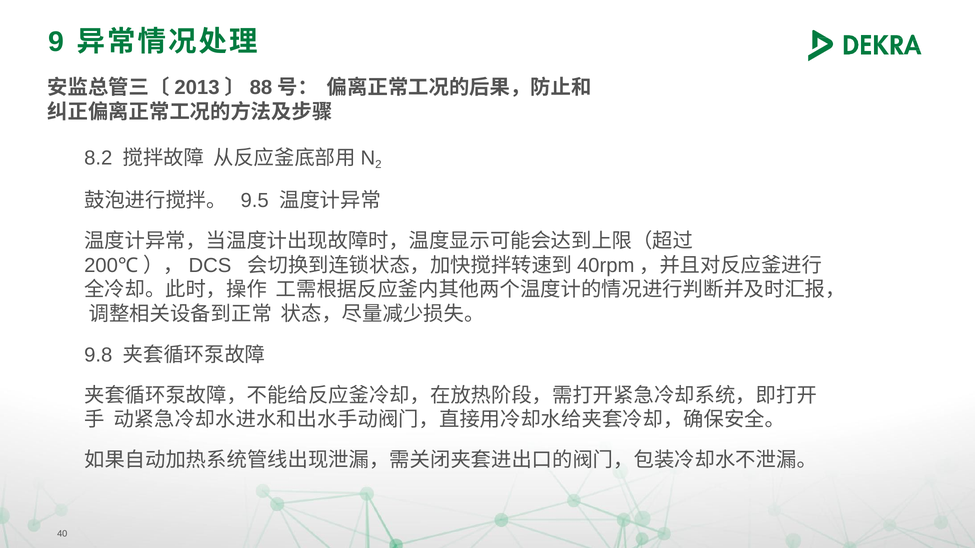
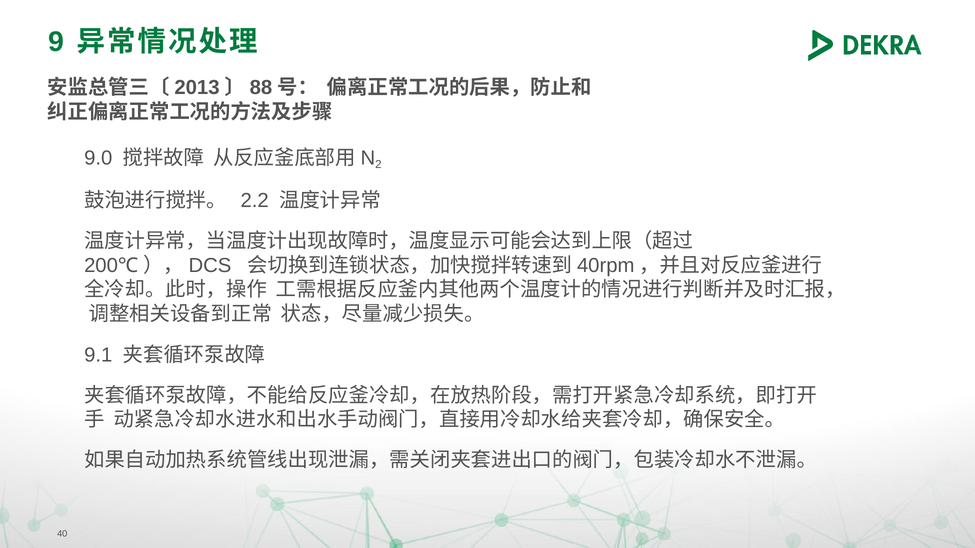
8.2: 8.2 -> 9.0 (98, 158)
9.5: 9.5 -> 2.2 (255, 201)
9.8: 9.8 -> 9.1 (98, 355)
